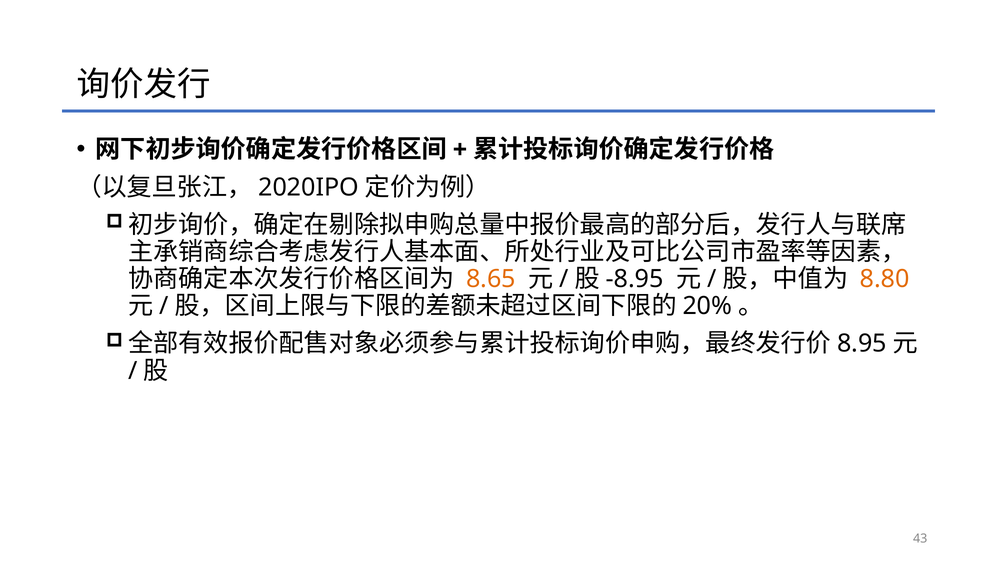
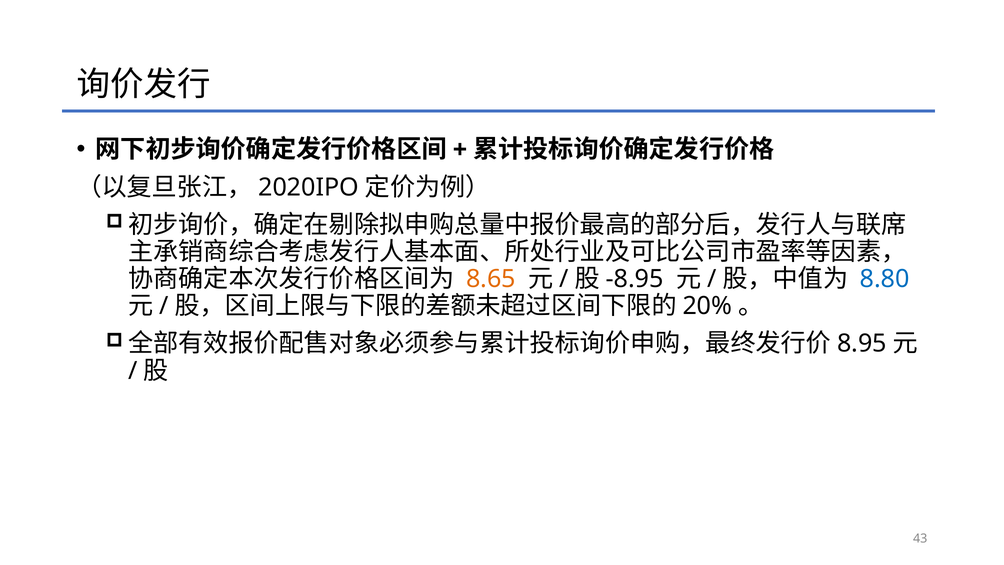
8.80 colour: orange -> blue (885, 279)
